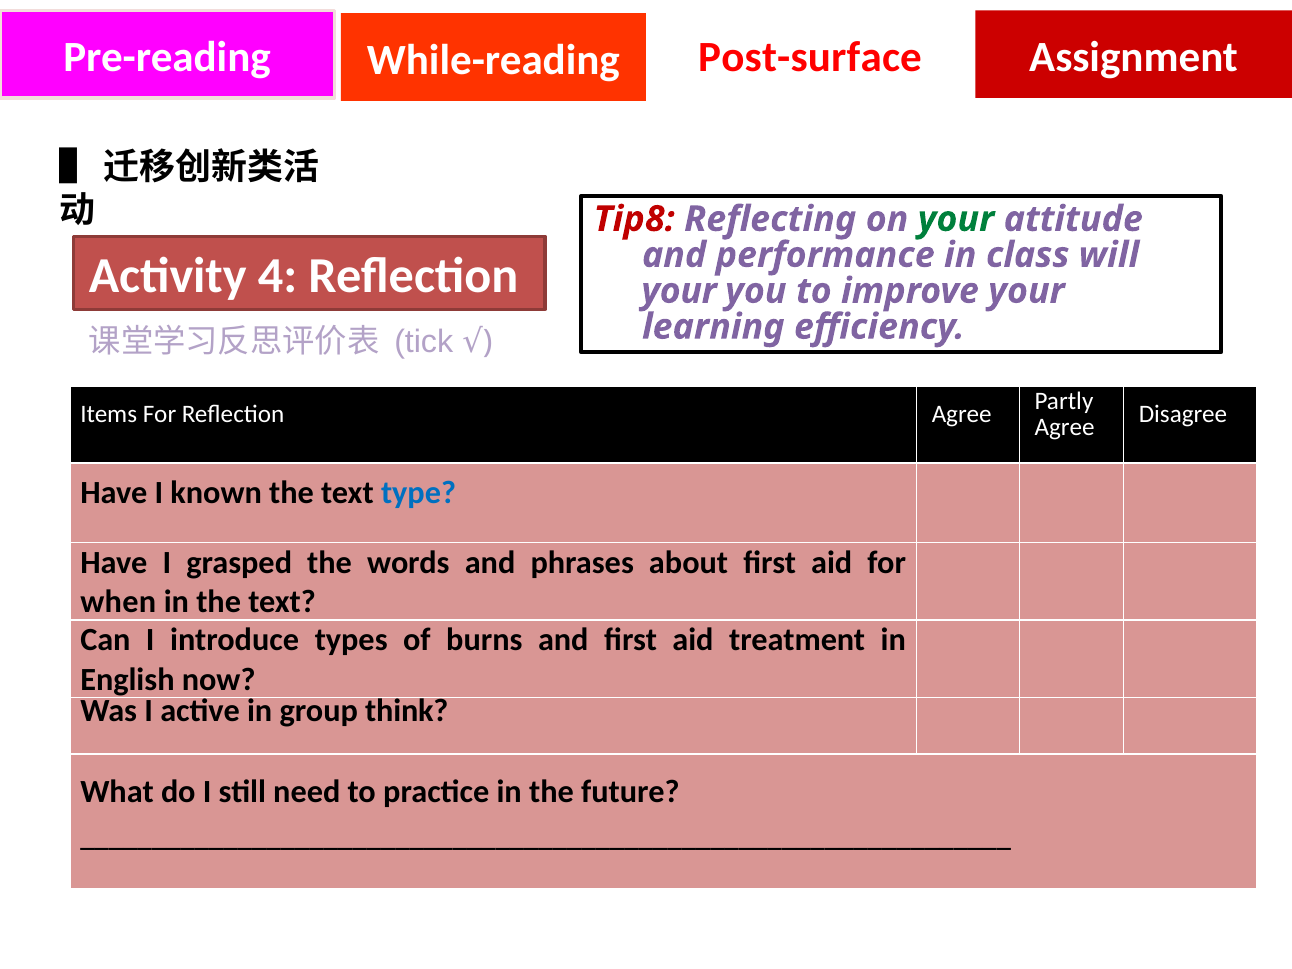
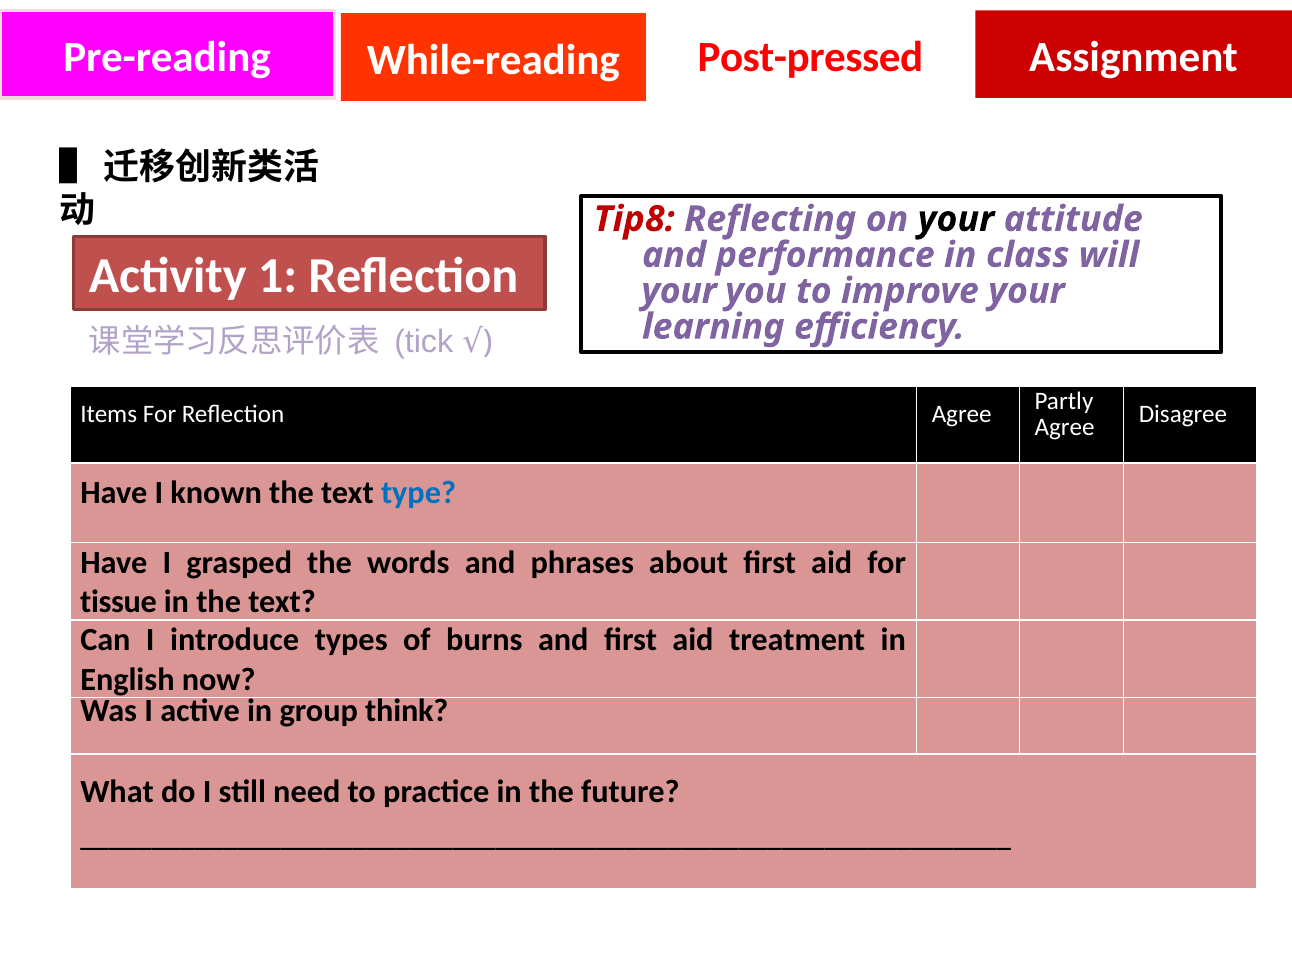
Post-surface: Post-surface -> Post-pressed (810, 57)
your colour: green -> black (956, 219)
4: 4 -> 1 (278, 276)
when: when -> tissue (119, 602)
